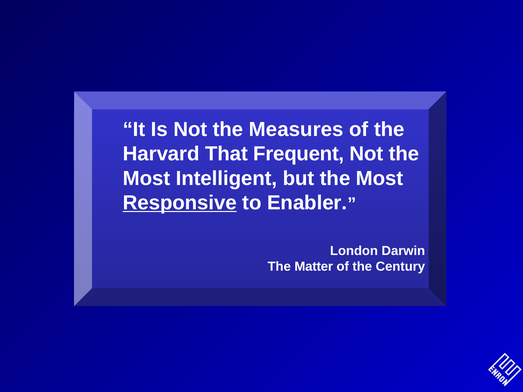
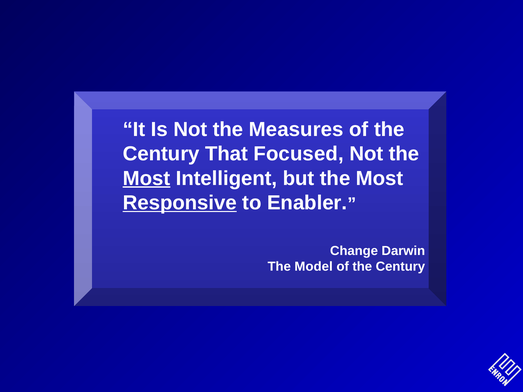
Harvard: Harvard -> Century (161, 154)
Frequent: Frequent -> Focused (299, 154)
Most underline: none -> present (147, 178)
London: London -> Change (354, 251)
Matter: Matter -> Model (314, 267)
